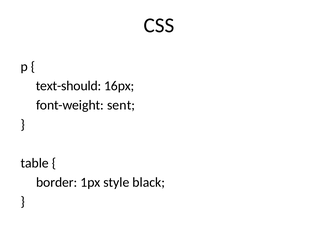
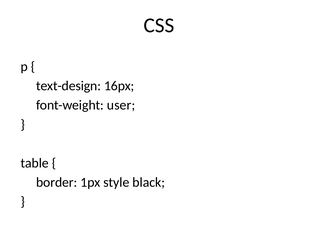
text-should: text-should -> text-design (69, 86)
sent: sent -> user (121, 105)
